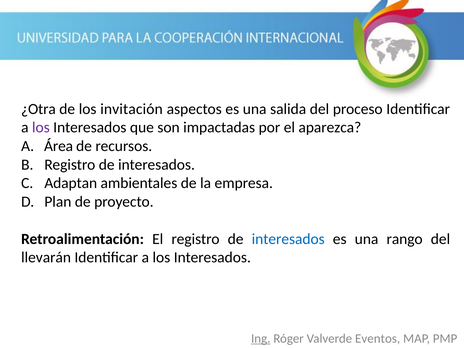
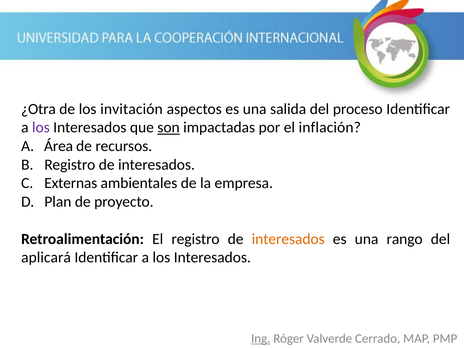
son underline: none -> present (169, 128)
aparezca: aparezca -> inflación (330, 128)
Adaptan: Adaptan -> Externas (71, 183)
interesados colour: blue -> orange (288, 239)
llevarán: llevarán -> aplicará (46, 257)
Eventos: Eventos -> Cerrado (378, 338)
